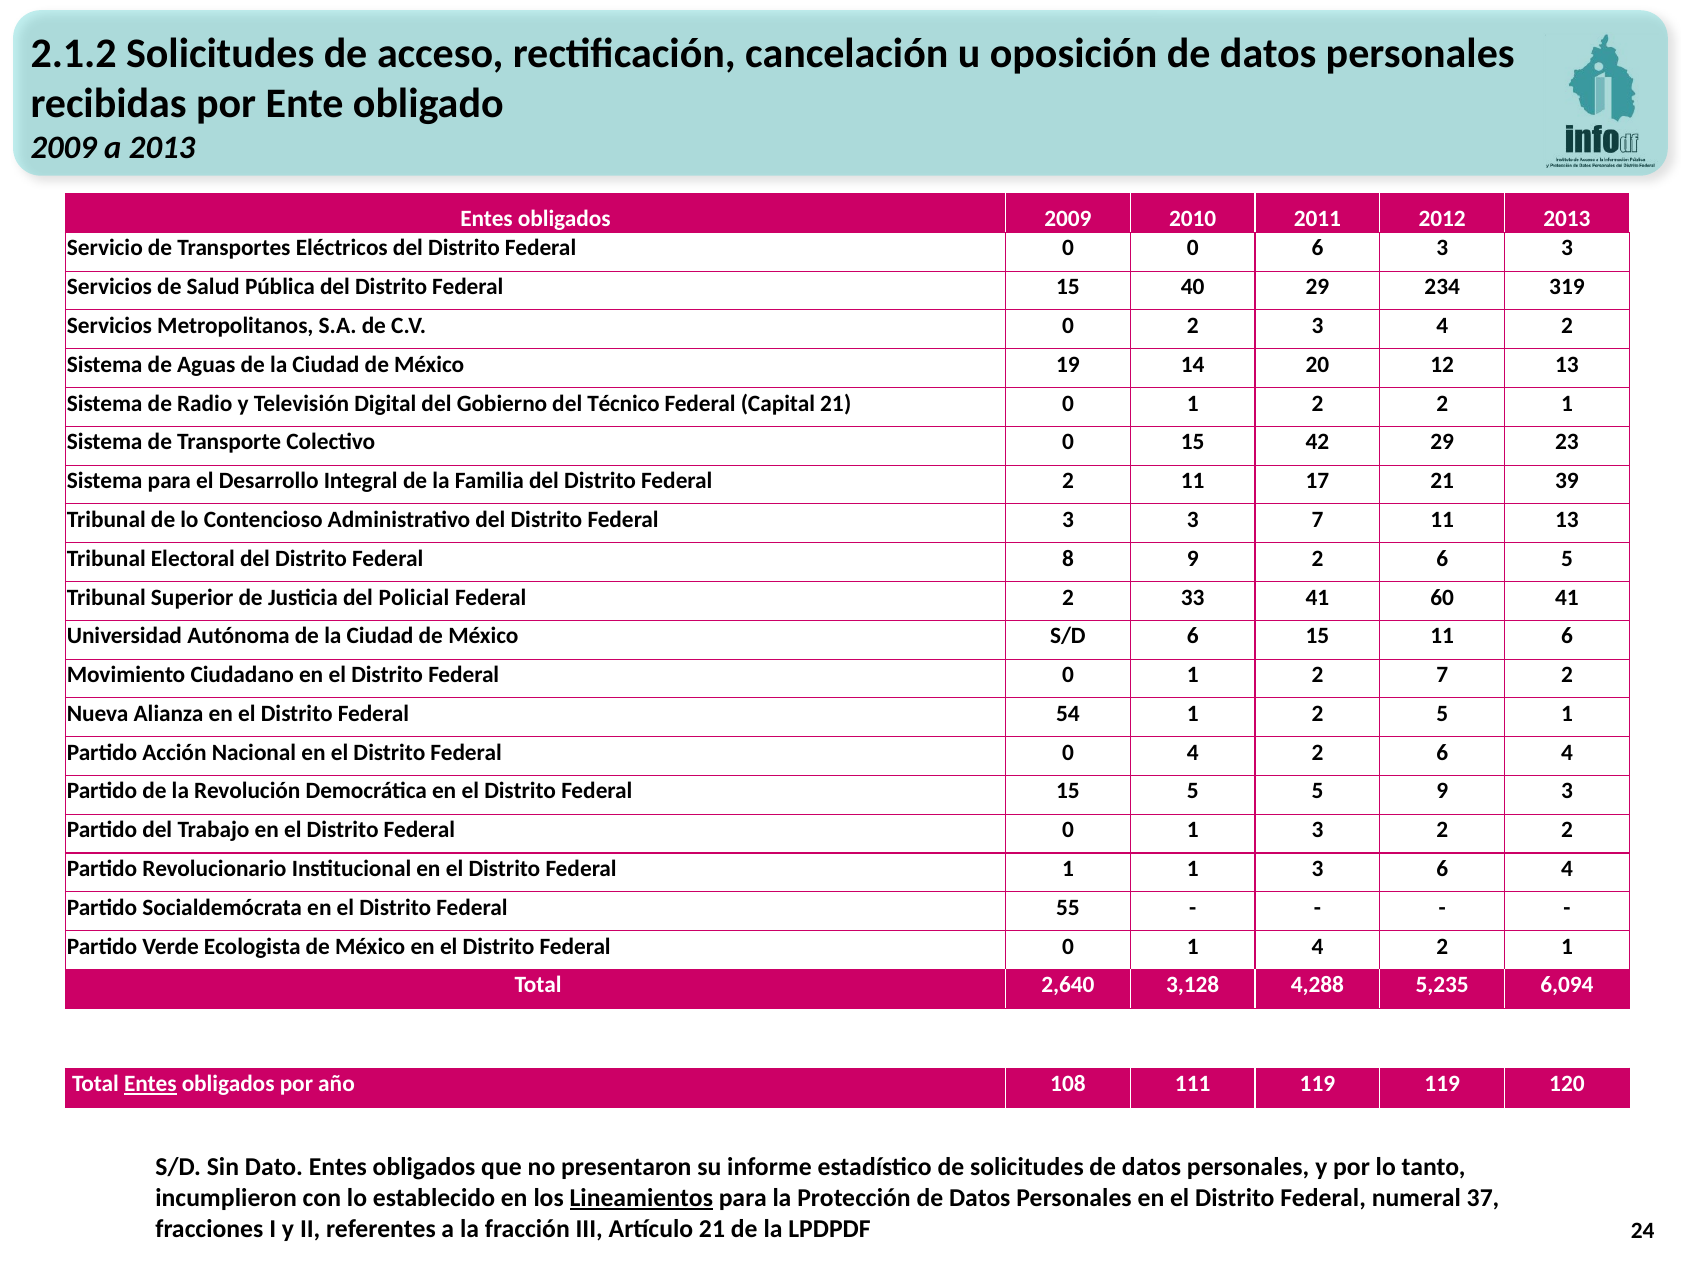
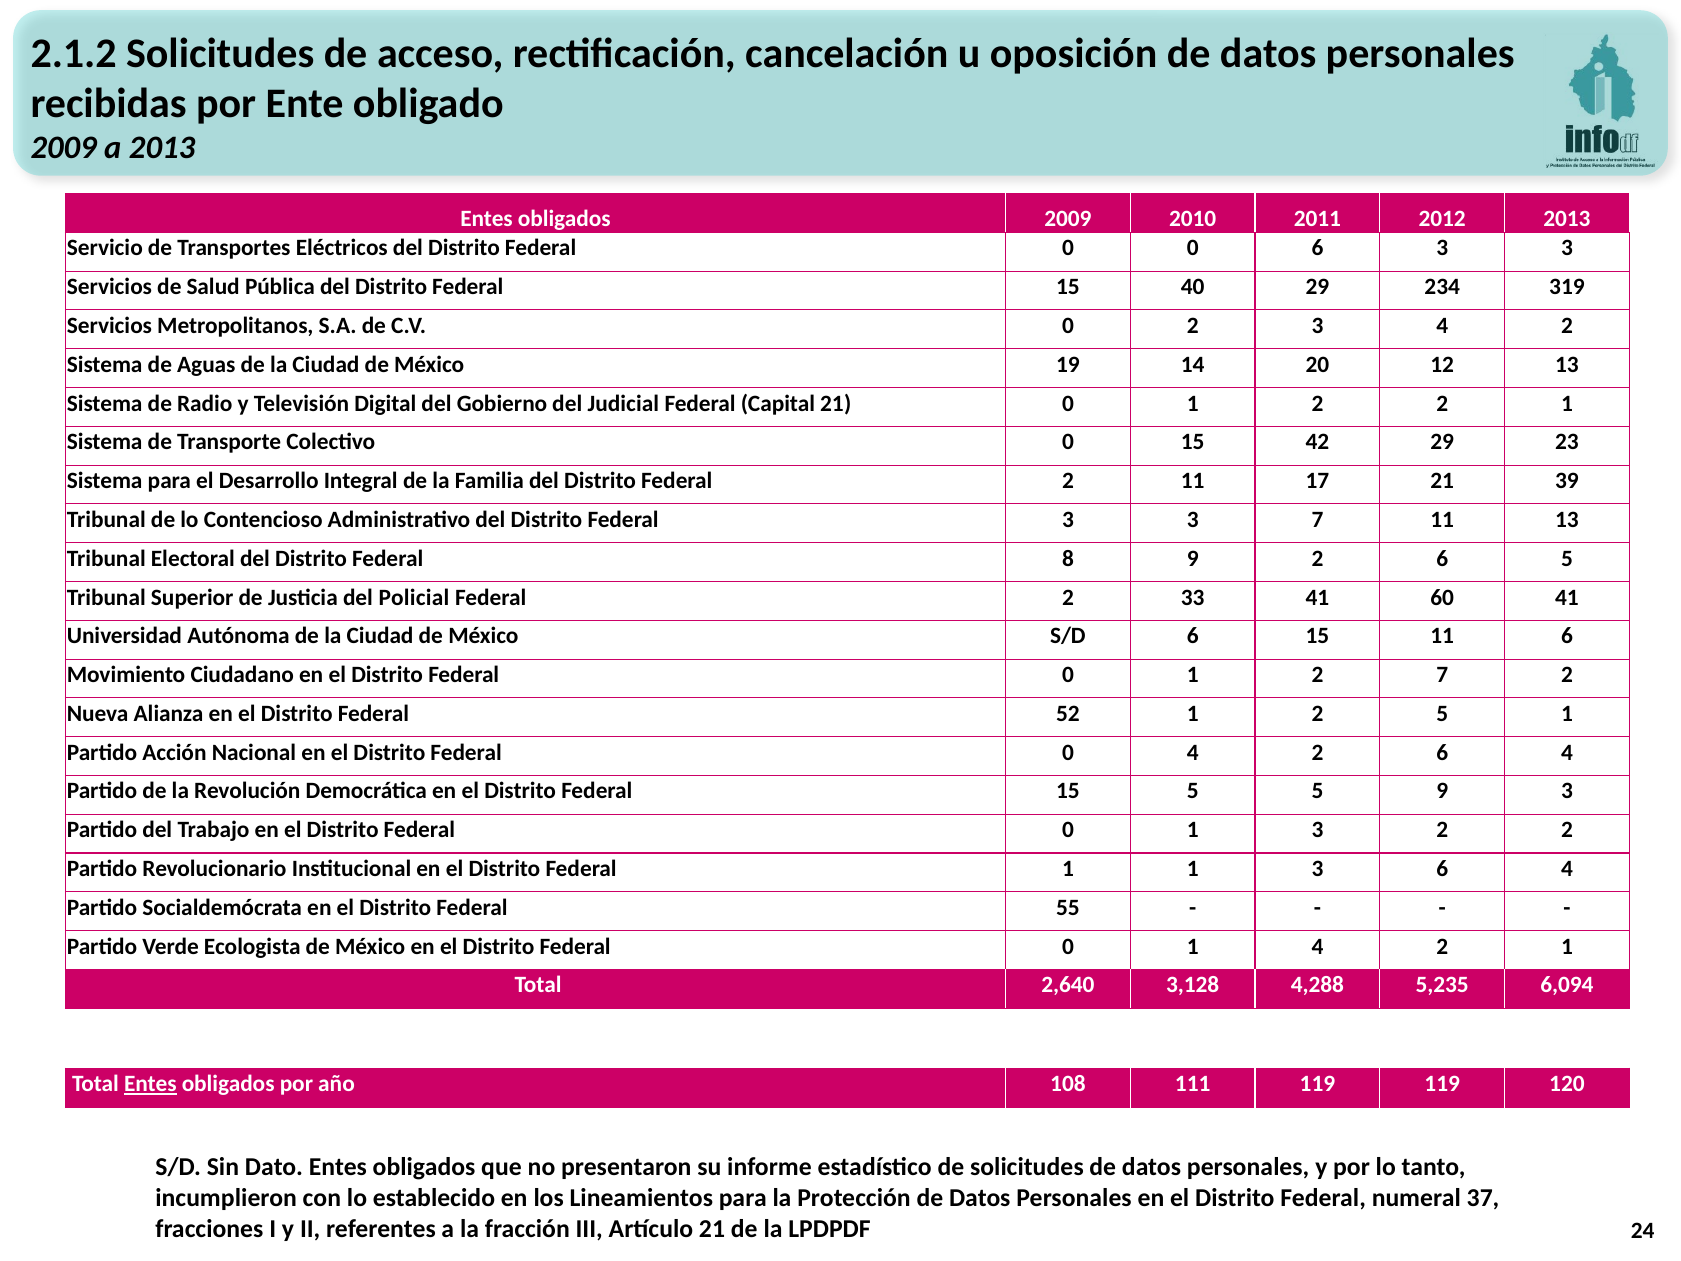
Técnico: Técnico -> Judicial (623, 403)
54: 54 -> 52 (1068, 714)
Lineamientos underline: present -> none (641, 1198)
